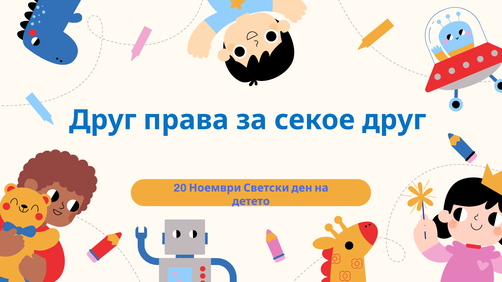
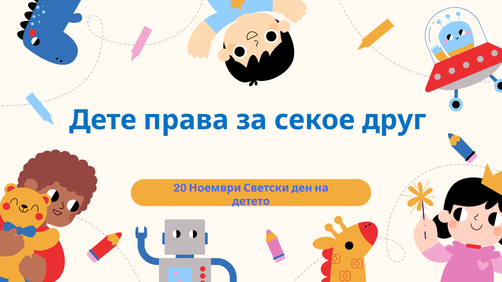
Друг: Друг -> Дете (103, 120)
